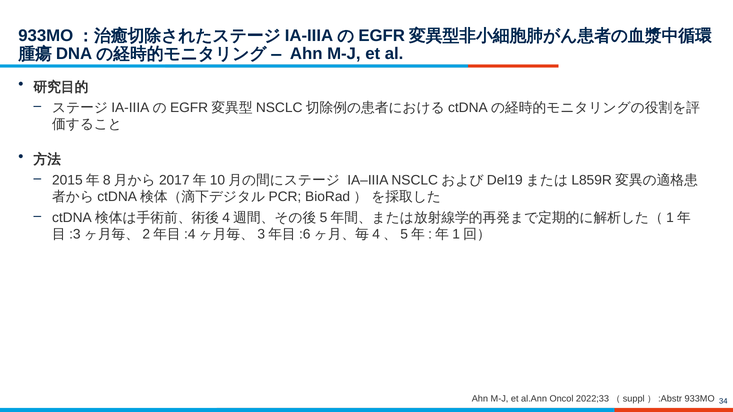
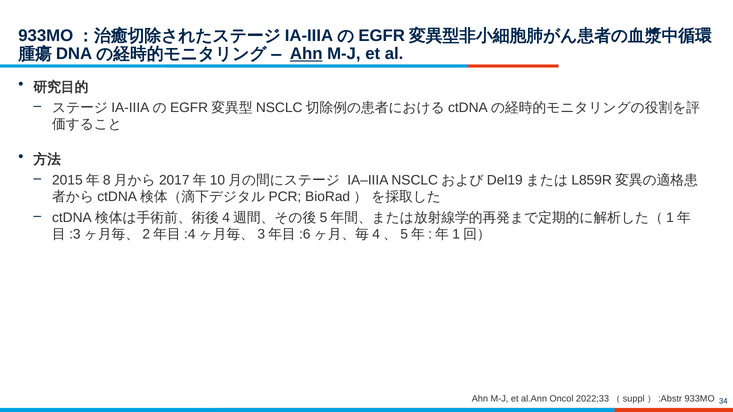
Ahn underline: none -> present (306, 54)
